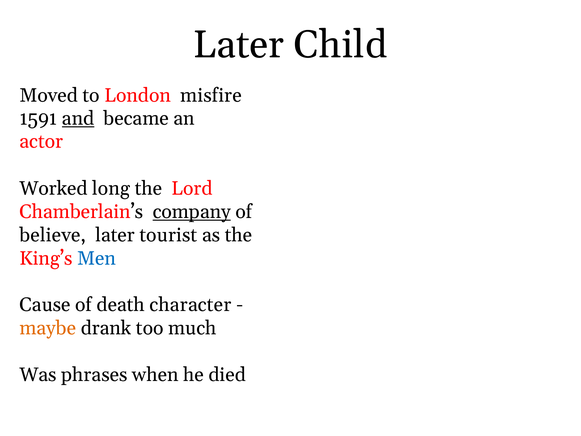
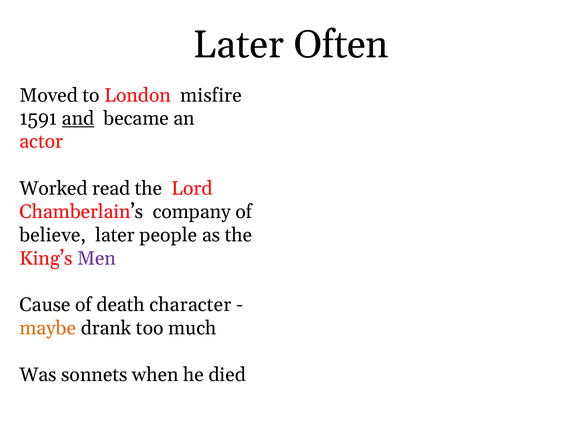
Child: Child -> Often (341, 45)
long: long -> read (111, 188)
company underline: present -> none (192, 212)
tourist: tourist -> people (168, 235)
Men colour: blue -> purple (97, 258)
phrases: phrases -> sonnets (94, 375)
